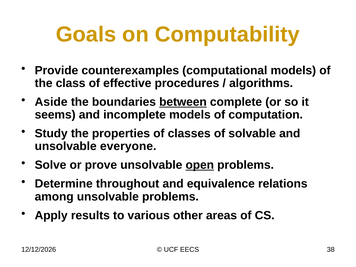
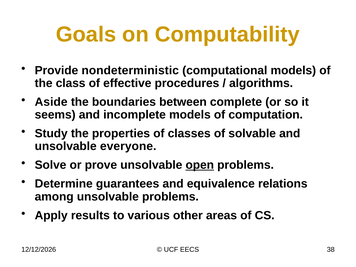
counterexamples: counterexamples -> nondeterministic (130, 70)
between underline: present -> none (183, 102)
throughout: throughout -> guarantees (128, 184)
